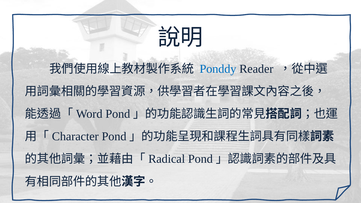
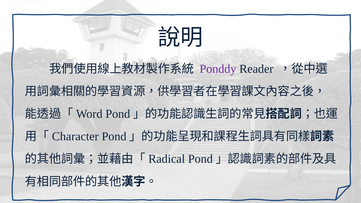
Ponddy colour: blue -> purple (218, 69)
